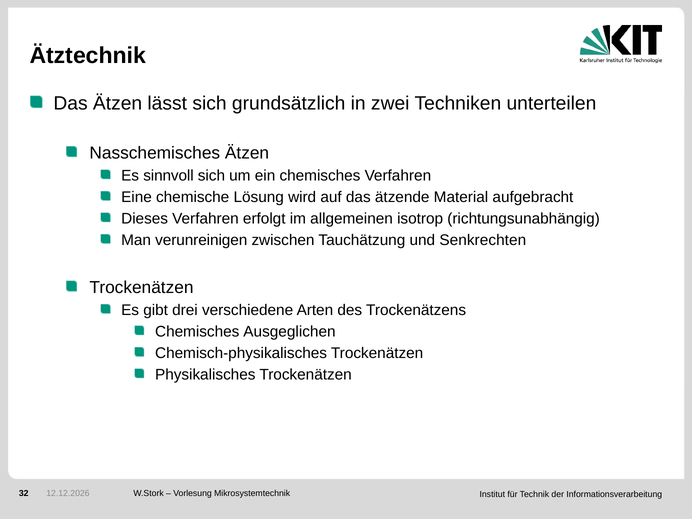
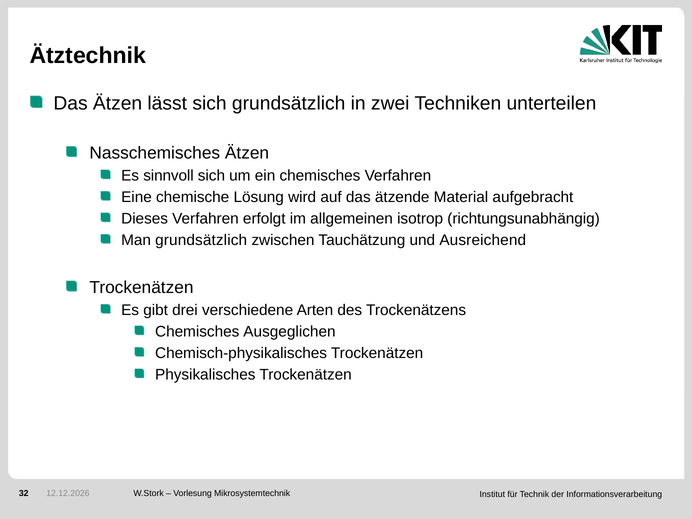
Man verunreinigen: verunreinigen -> grundsätzlich (201, 240)
Senkrechten: Senkrechten -> Ausreichend (483, 240)
